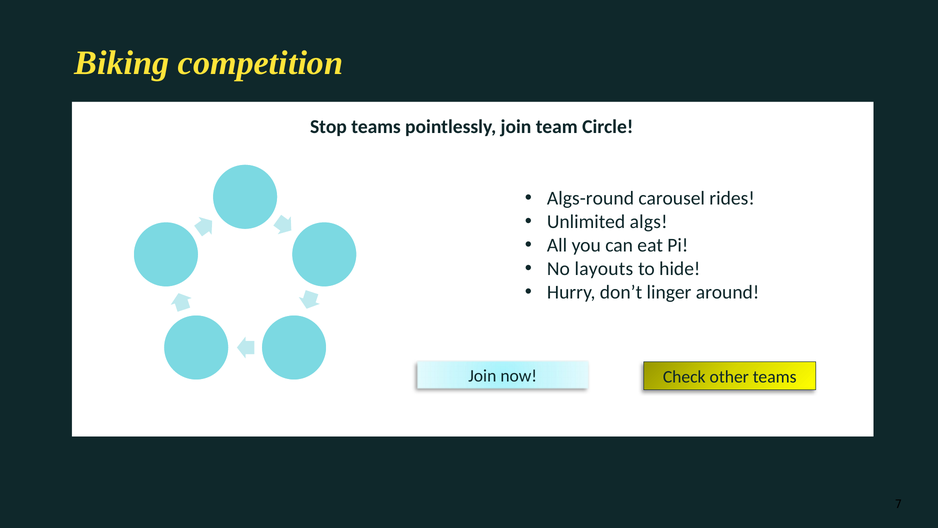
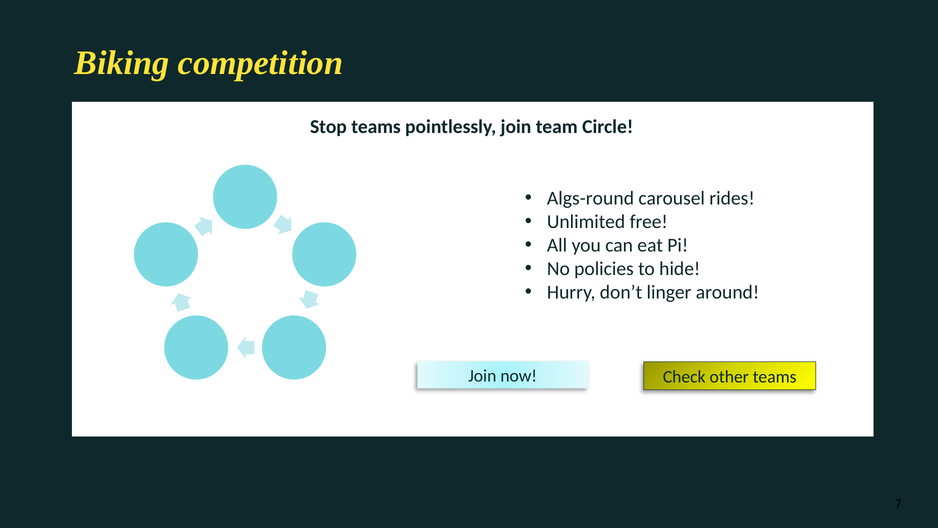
algs: algs -> free (649, 222)
layouts: layouts -> policies (604, 269)
